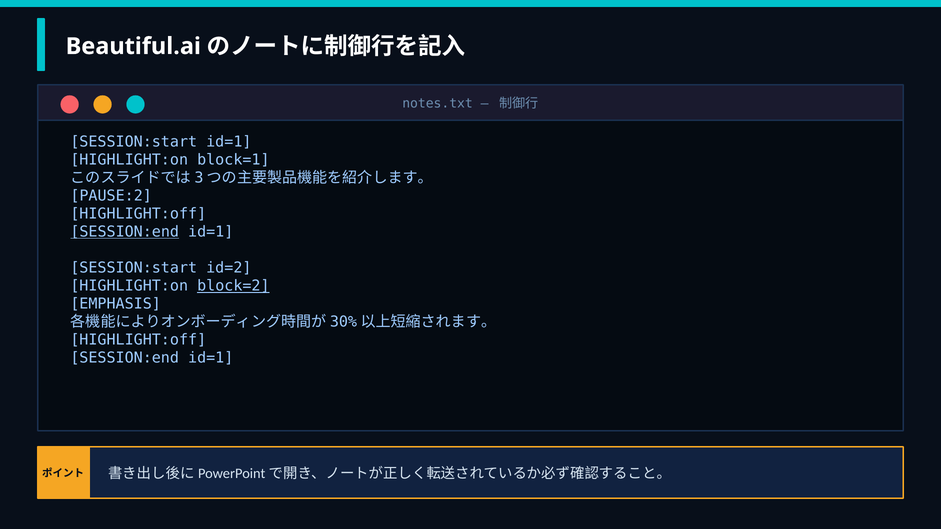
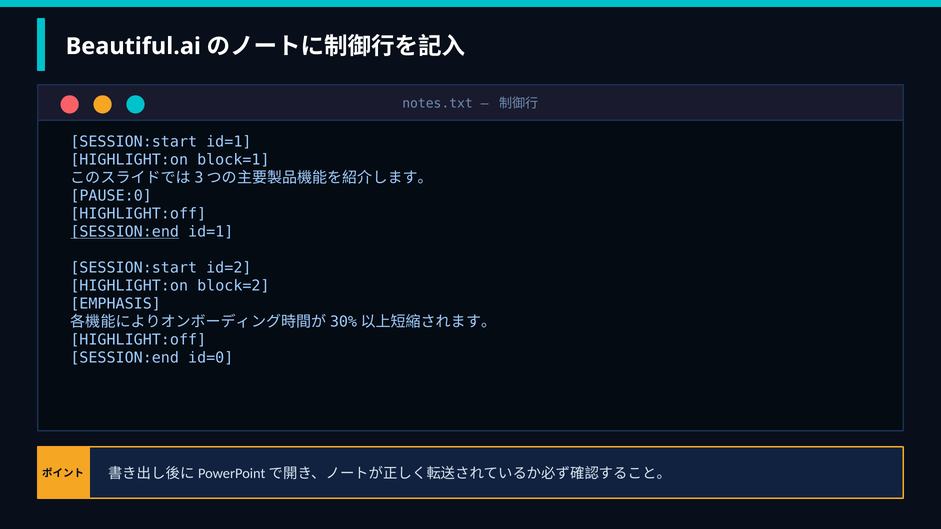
PAUSE:2: PAUSE:2 -> PAUSE:0 (111, 196)
block=2 underline: present -> none (233, 286)
id=1: id=1 -> id=0 (211, 358)
